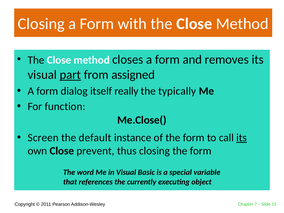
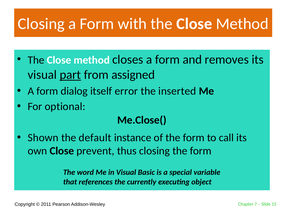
really: really -> error (126, 91)
typically: typically -> inserted (177, 91)
function: function -> optional (65, 106)
Screen: Screen -> Shown (43, 138)
its underline: present -> none (242, 138)
